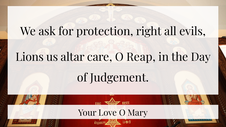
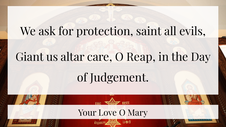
right: right -> saint (149, 31)
Lions: Lions -> Giant (30, 57)
